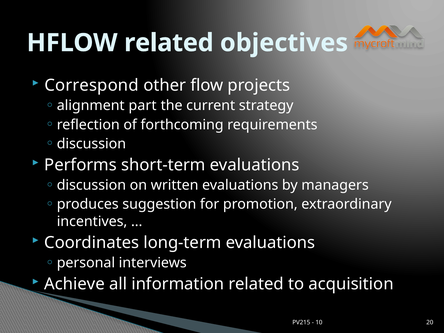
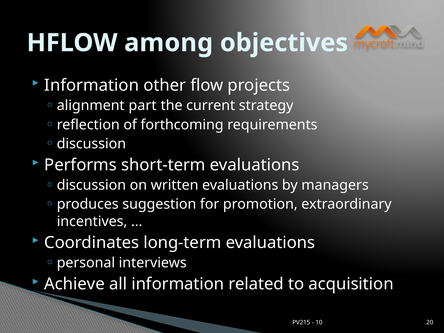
HFLOW related: related -> among (169, 43)
Correspond: Correspond -> Information (92, 85)
